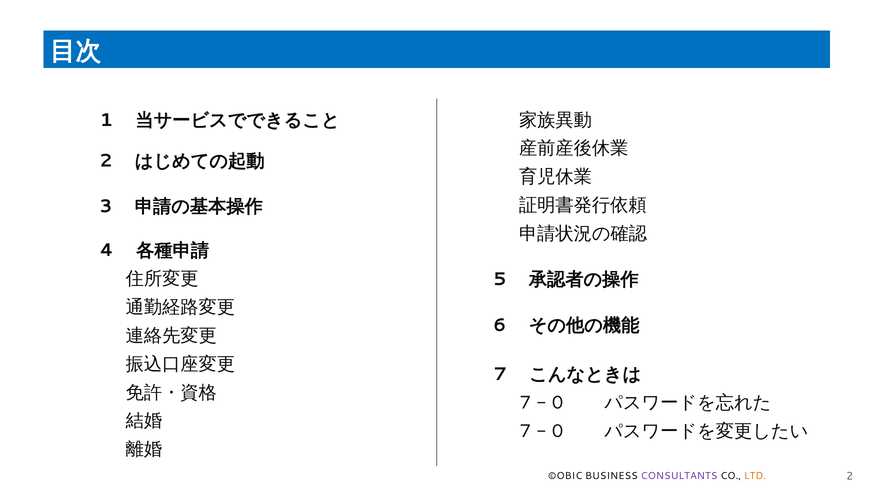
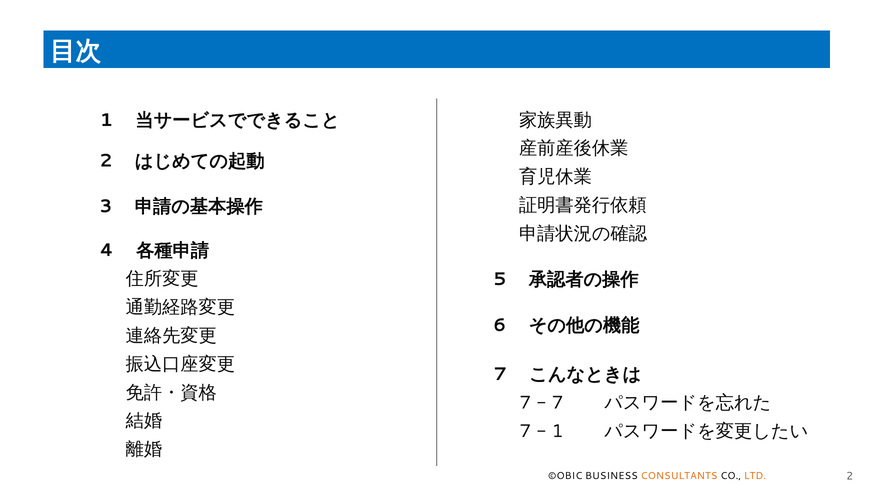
0: 0 -> 7 (558, 402)
0: 0 -> 1 (558, 431)
CONSULTANTS colour: purple -> orange (679, 475)
